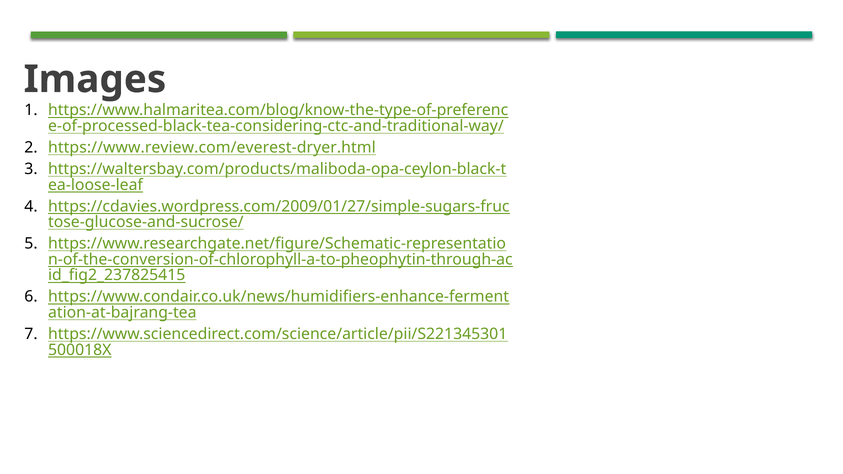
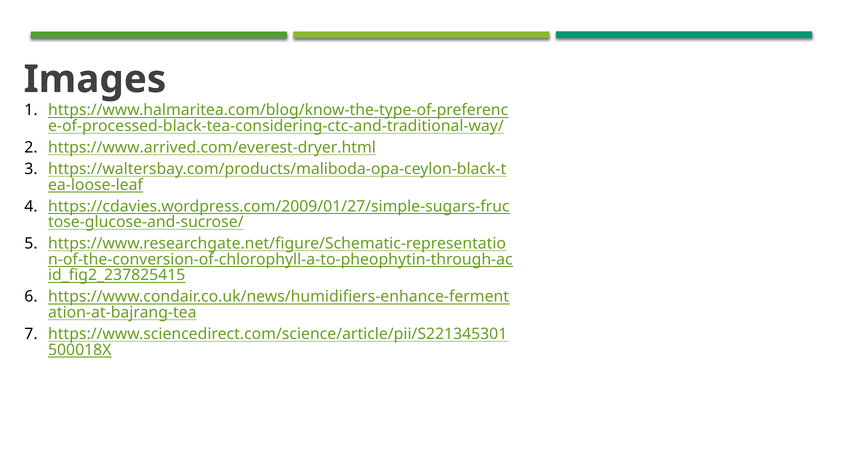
https://www.review.com/everest-dryer.html: https://www.review.com/everest-dryer.html -> https://www.arrived.com/everest-dryer.html (212, 148)
